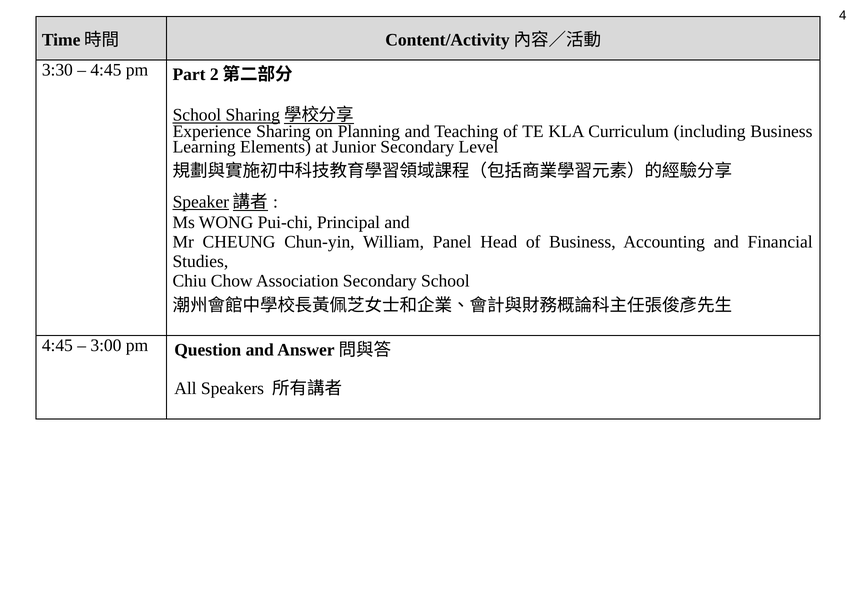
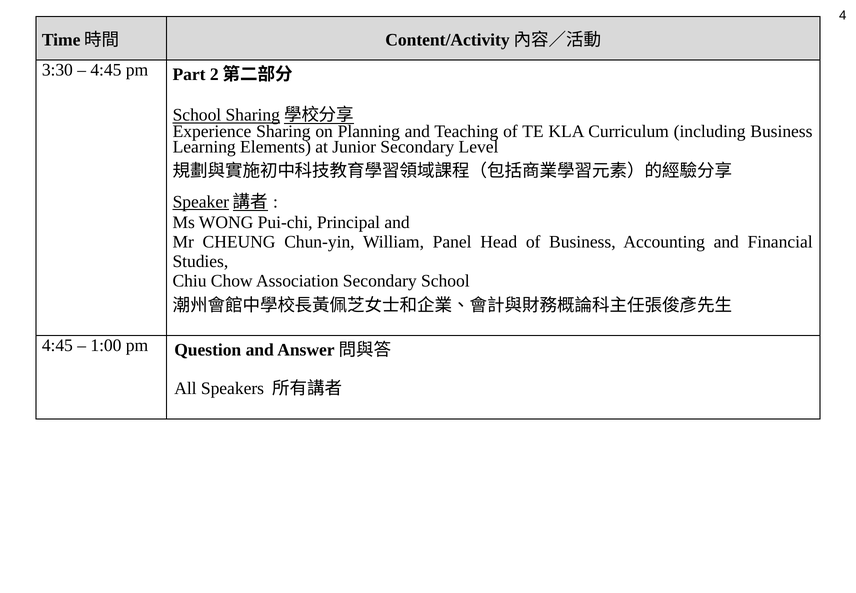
3:00: 3:00 -> 1:00 (106, 345)
